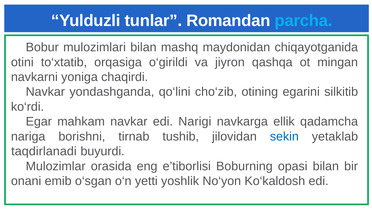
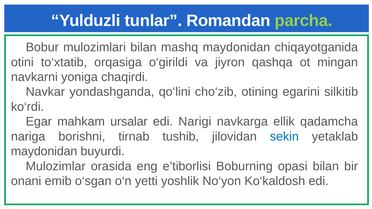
parcha colour: light blue -> light green (303, 21)
mahkam navkar: navkar -> ursalar (129, 122)
taqdirlanadi: taqdirlanadi -> maydonidan (44, 152)
